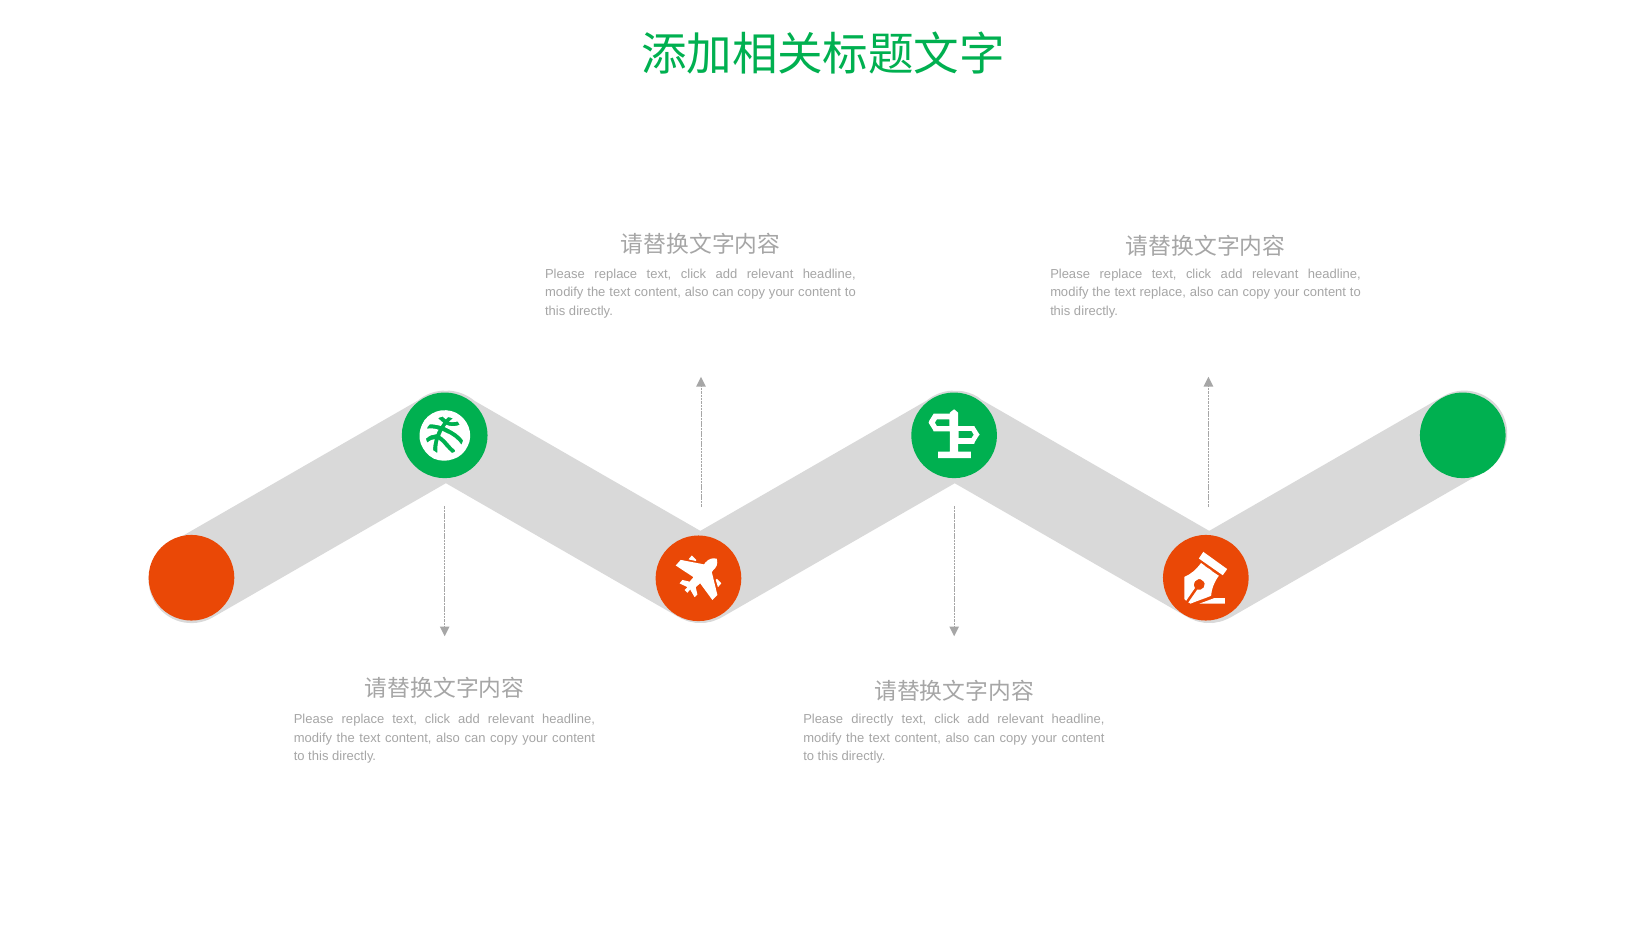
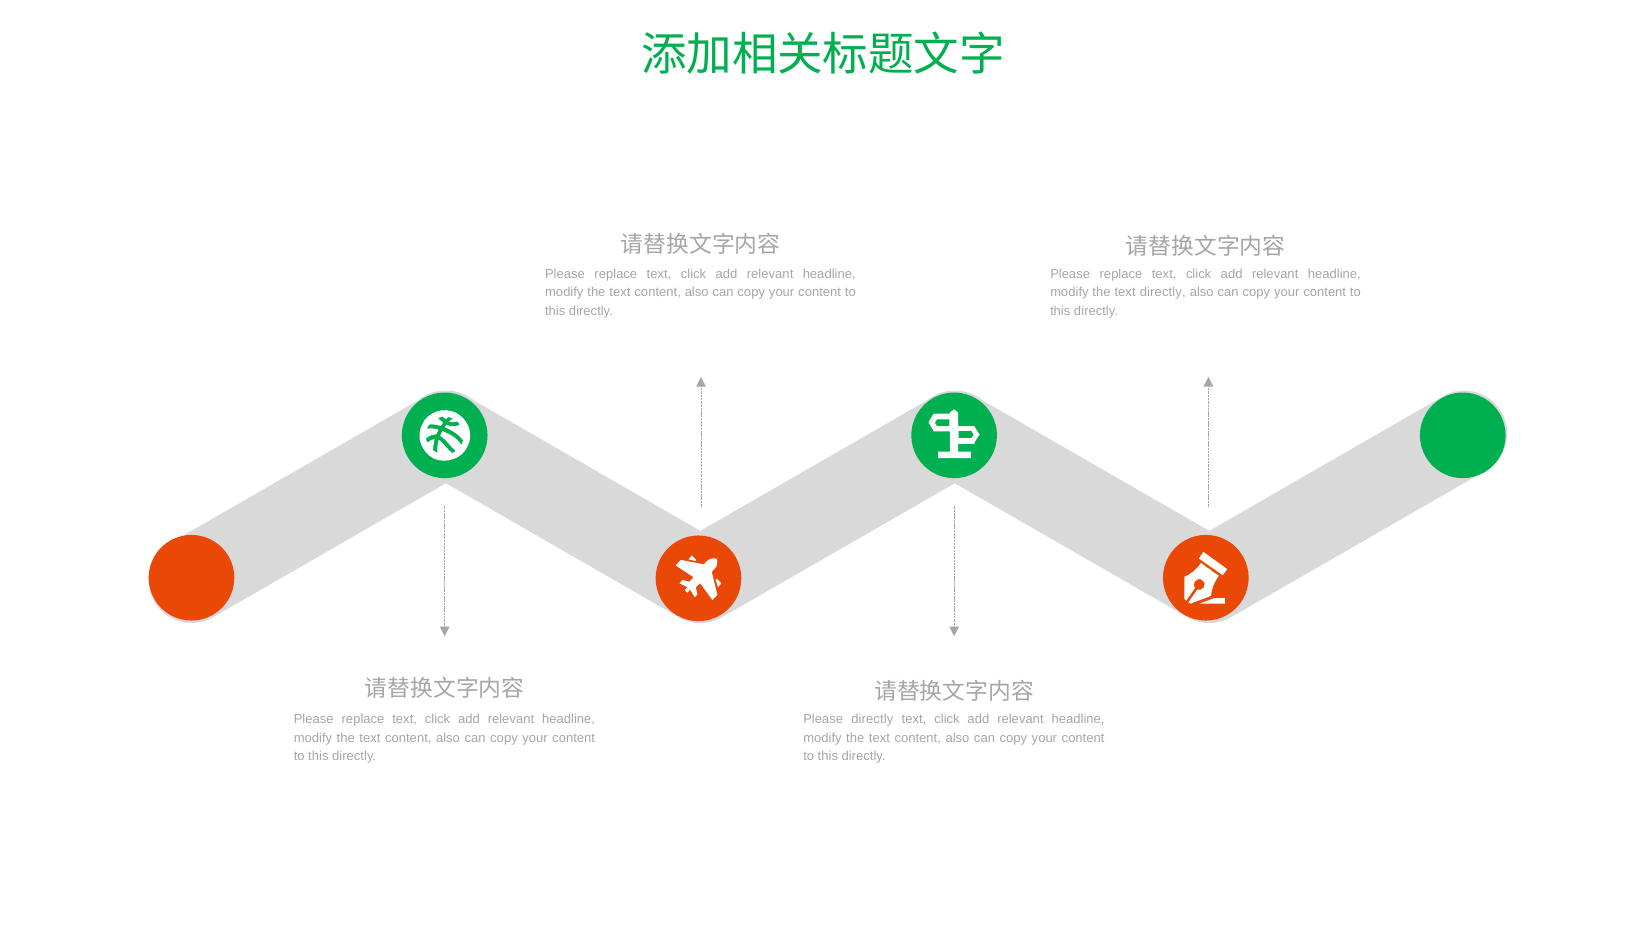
text replace: replace -> directly (1163, 293)
